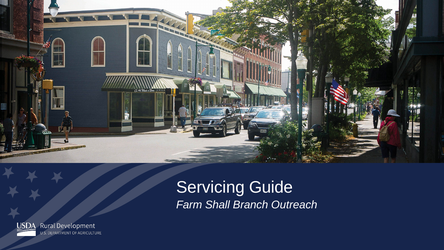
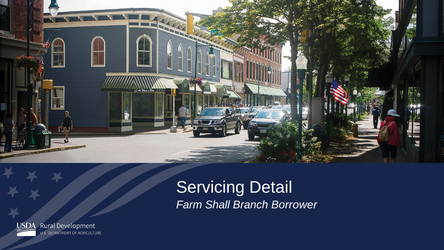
Guide: Guide -> Detail (271, 187)
Outreach: Outreach -> Borrower (294, 204)
